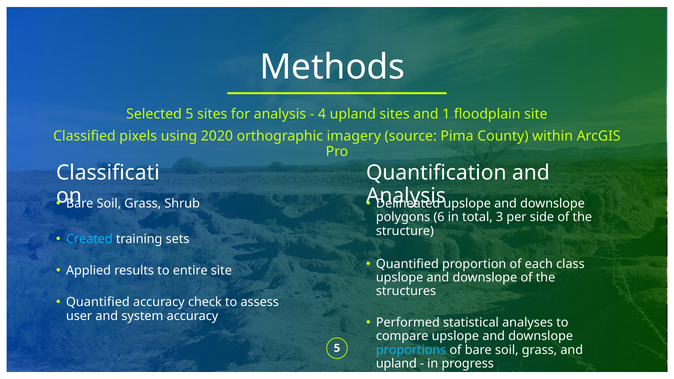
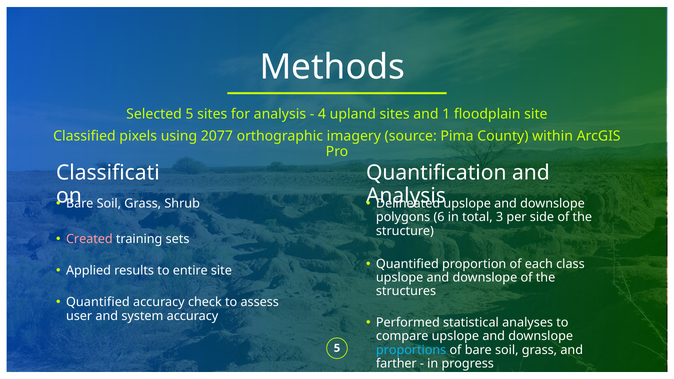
2020: 2020 -> 2077 (217, 136)
Created colour: light blue -> pink (89, 239)
upland: upland -> farther (396, 364)
